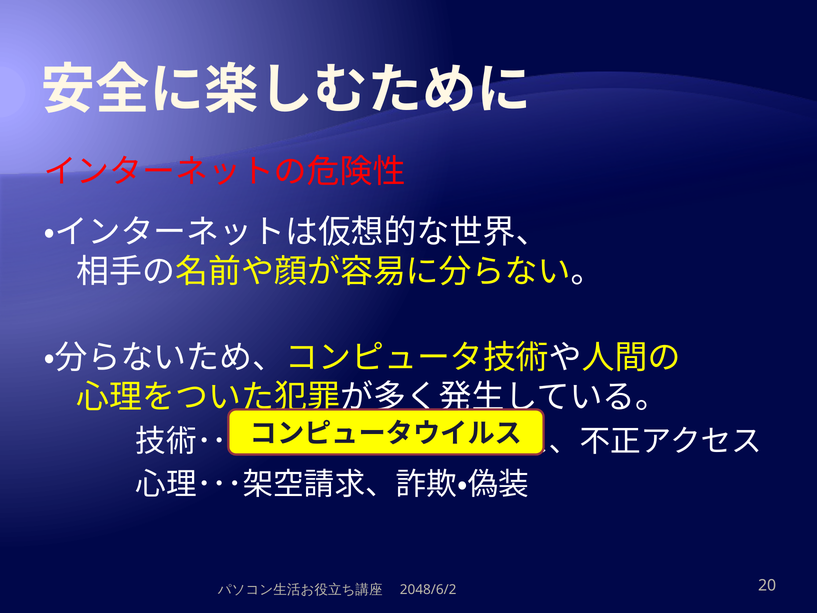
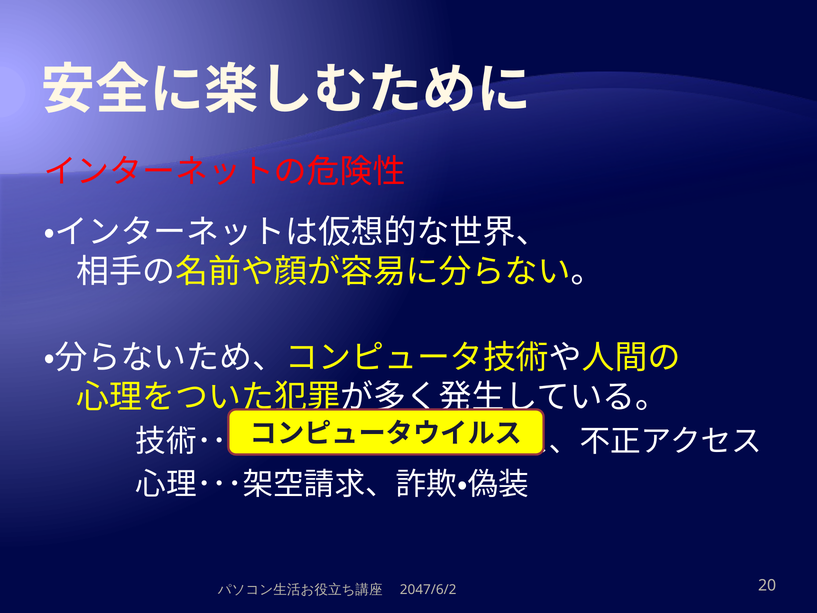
2048/6/2: 2048/6/2 -> 2047/6/2 (428, 589)
